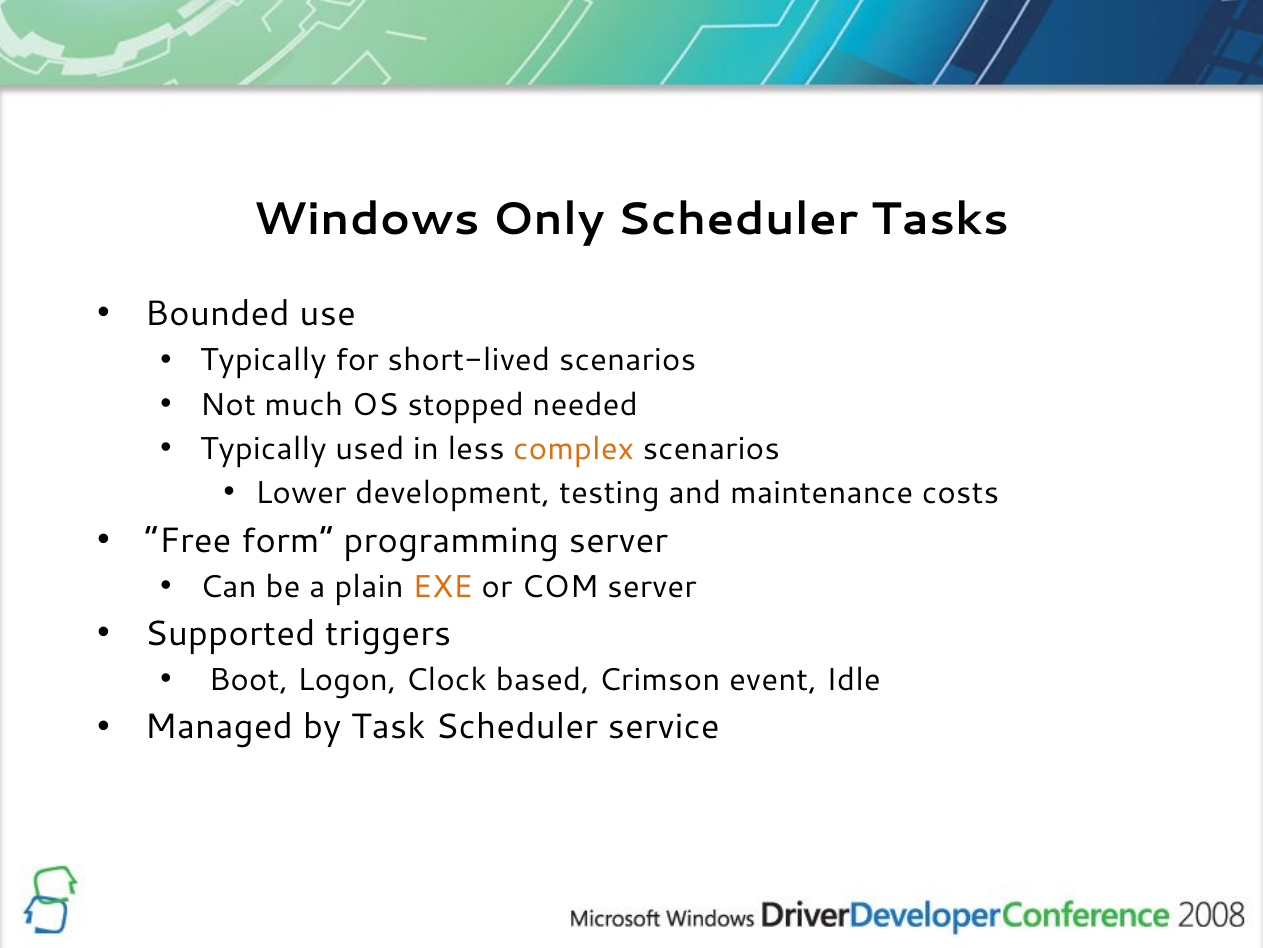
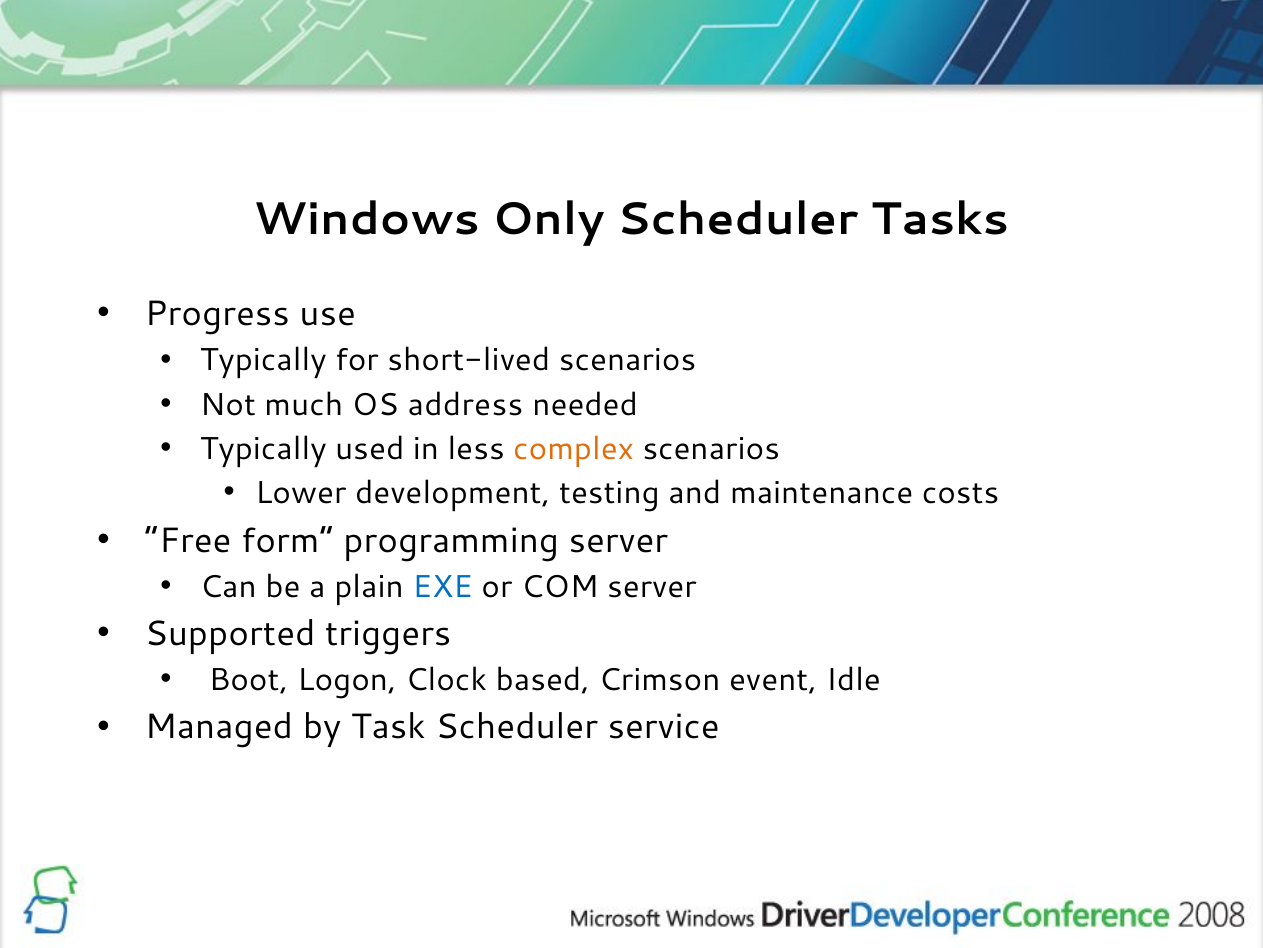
Bounded: Bounded -> Progress (217, 314)
stopped: stopped -> address (465, 404)
EXE colour: orange -> blue (443, 586)
